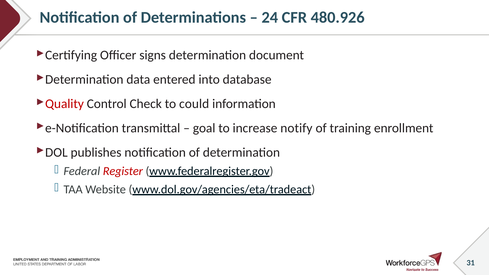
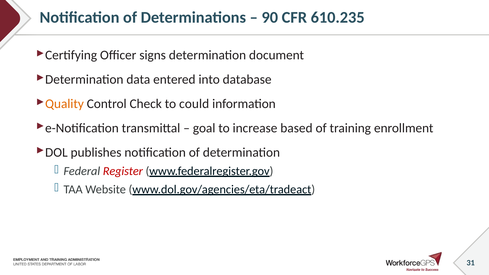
24: 24 -> 90 (270, 18)
480.926: 480.926 -> 610.235 (338, 18)
Quality colour: red -> orange (65, 104)
notify: notify -> based (296, 128)
